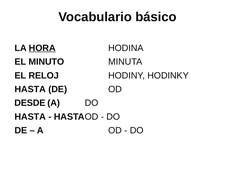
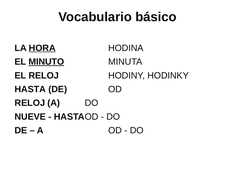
MINUTO underline: none -> present (46, 62)
DESDE: DESDE -> RELOJ (30, 103)
HASTA: HASTA -> NUEVE (30, 116)
